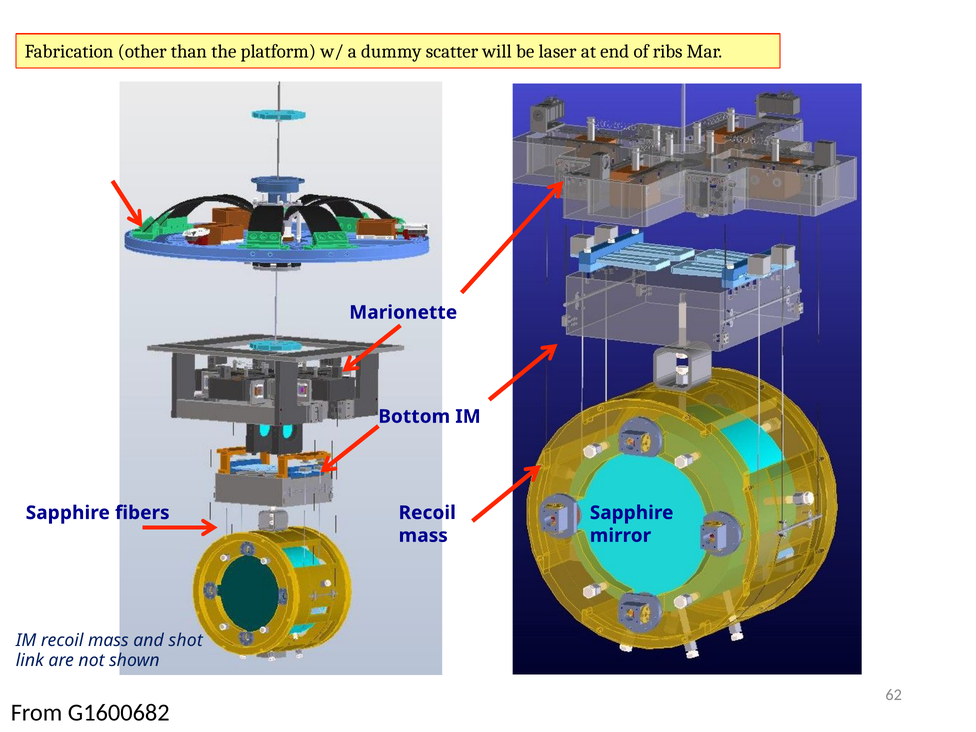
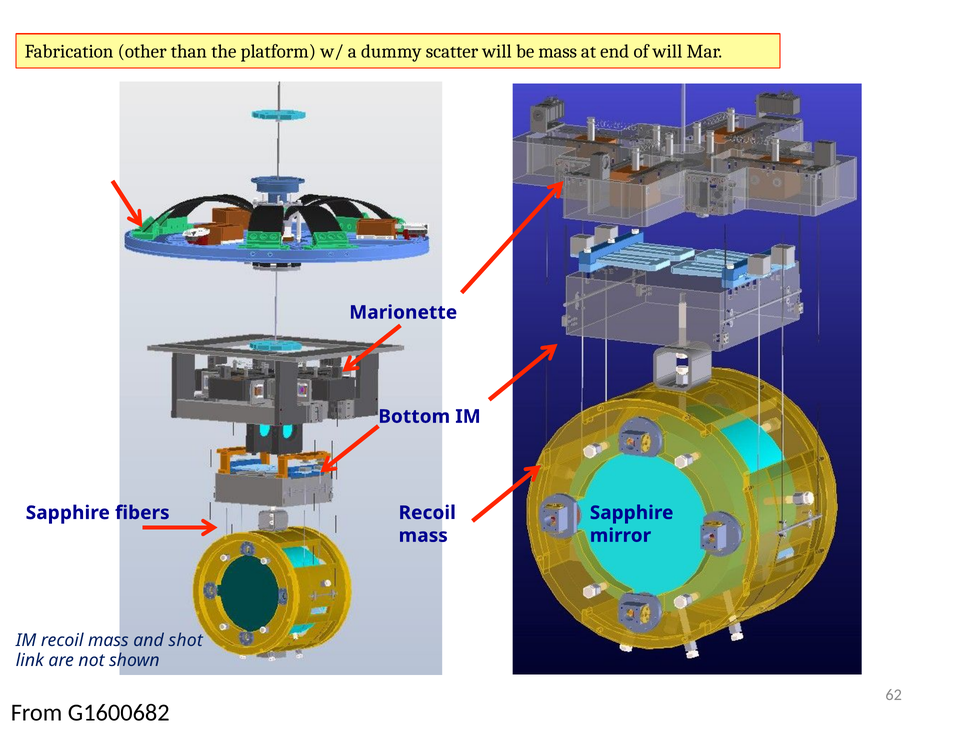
be laser: laser -> mass (558, 51)
of ribs: ribs -> will (668, 51)
